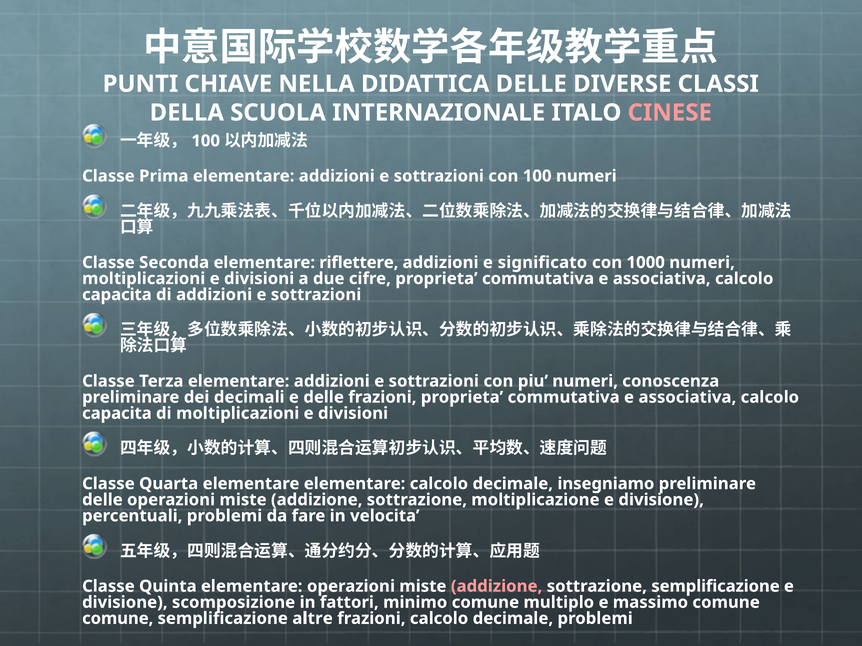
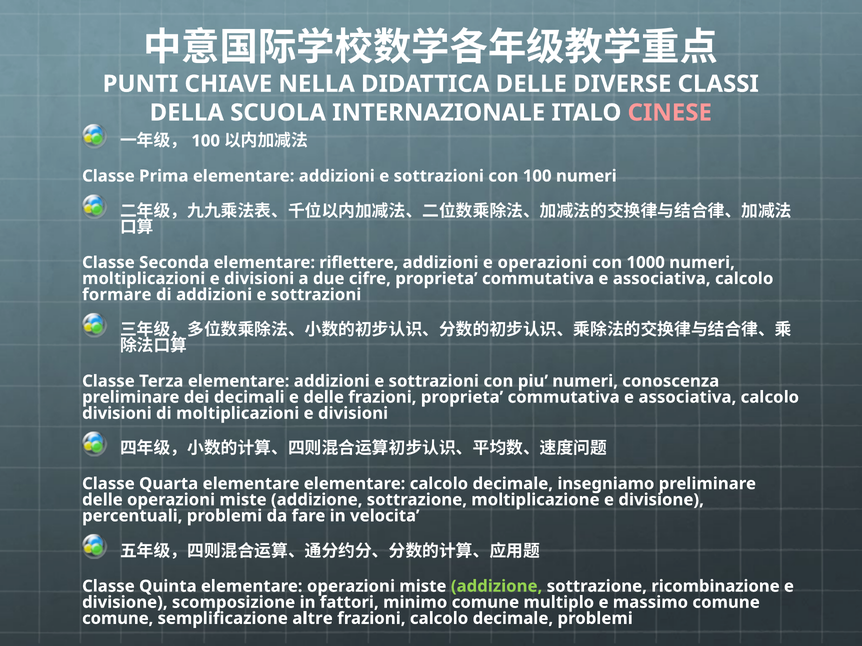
e significato: significato -> operazioni (542, 263)
capacita: capacita -> formare (117, 295)
capacita: capacita -> divisioni (117, 414)
addizione colour: pink -> light green (497, 587)
sottrazione semplificazione: semplificazione -> ricombinazione (715, 587)
